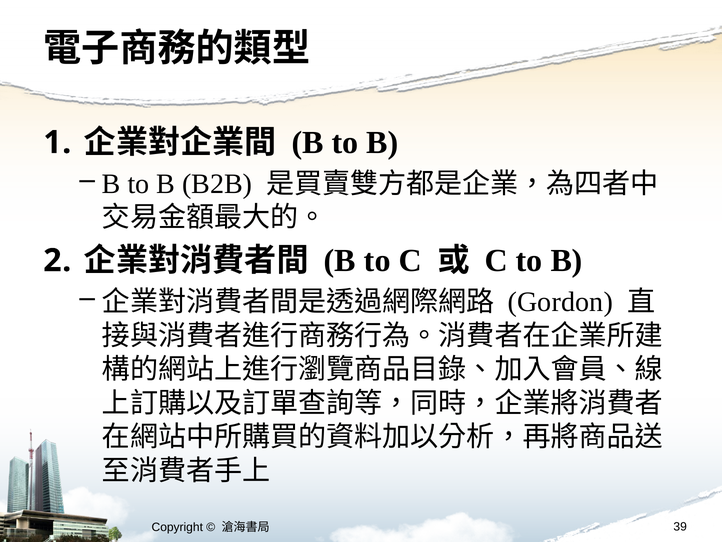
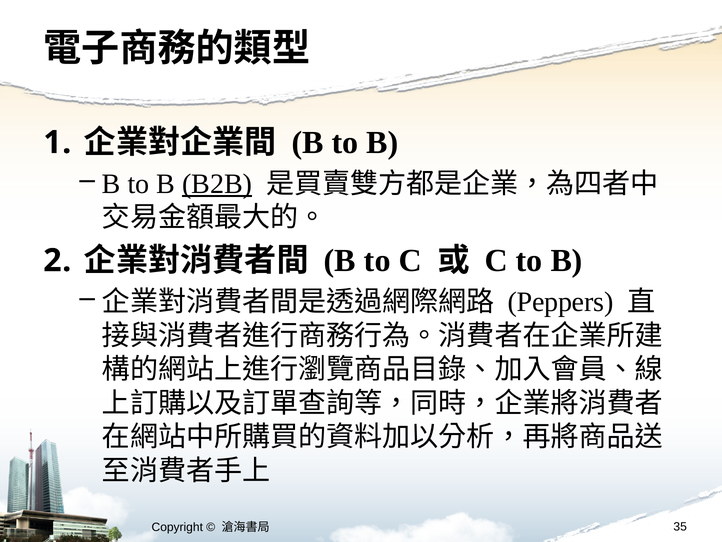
B2B underline: none -> present (217, 184)
Gordon: Gordon -> Peppers (560, 302)
39: 39 -> 35 (680, 526)
